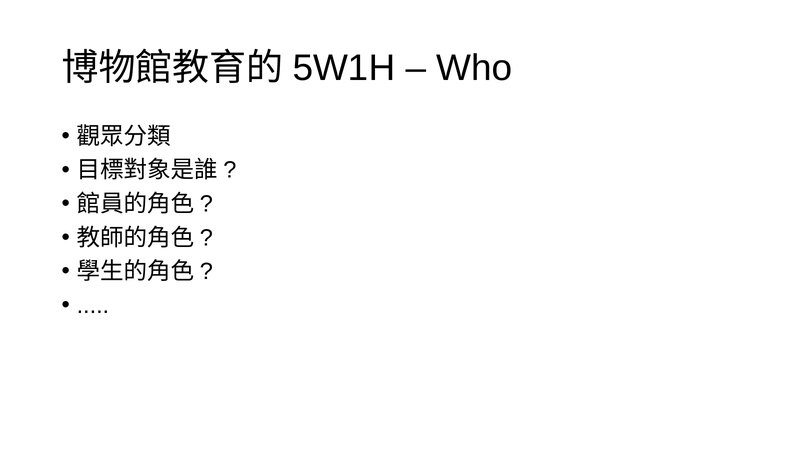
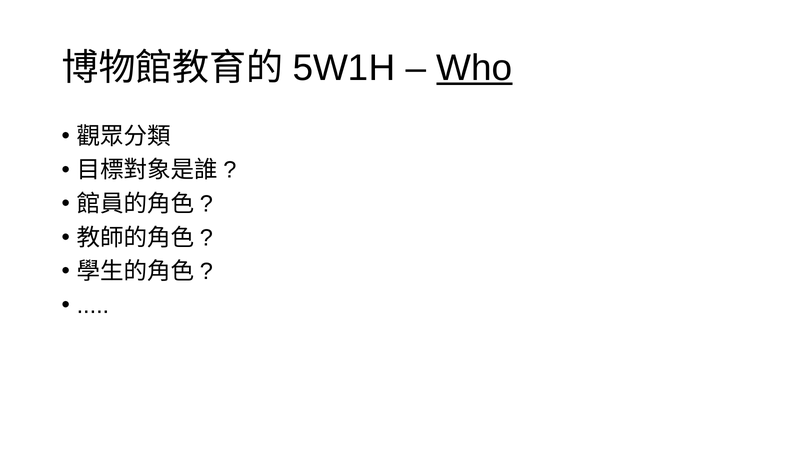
Who underline: none -> present (474, 68)
